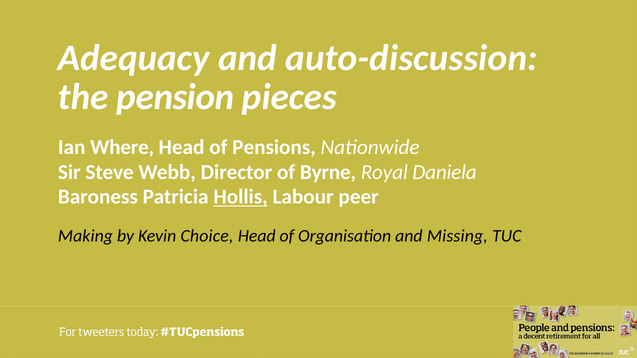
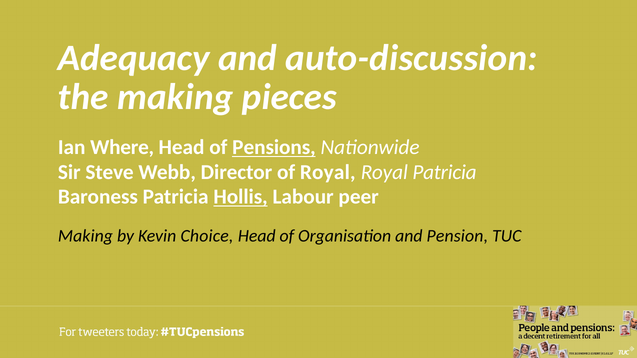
the pension: pension -> making (175, 97)
Pensions underline: none -> present (274, 148)
of Byrne: Byrne -> Royal (328, 172)
Royal Daniela: Daniela -> Patricia (445, 172)
Missing: Missing -> Pension (457, 236)
